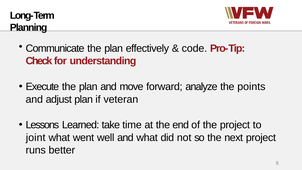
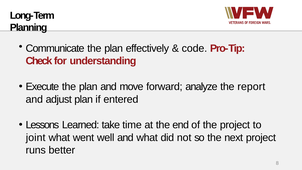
points: points -> report (251, 87)
veteran: veteran -> entered (121, 99)
